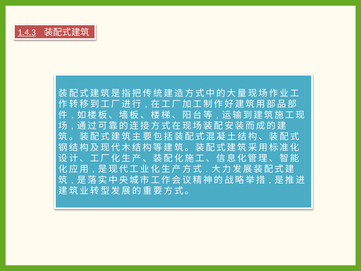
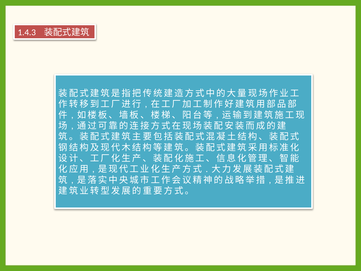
1.4.3 underline: present -> none (27, 32)
